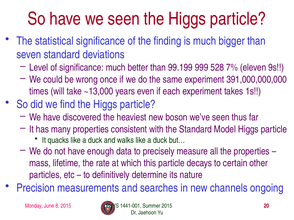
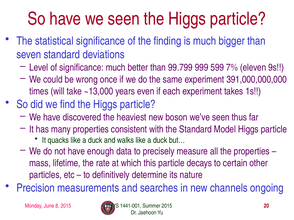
99.199: 99.199 -> 99.799 (180, 68)
528: 528 -> 599 (217, 68)
